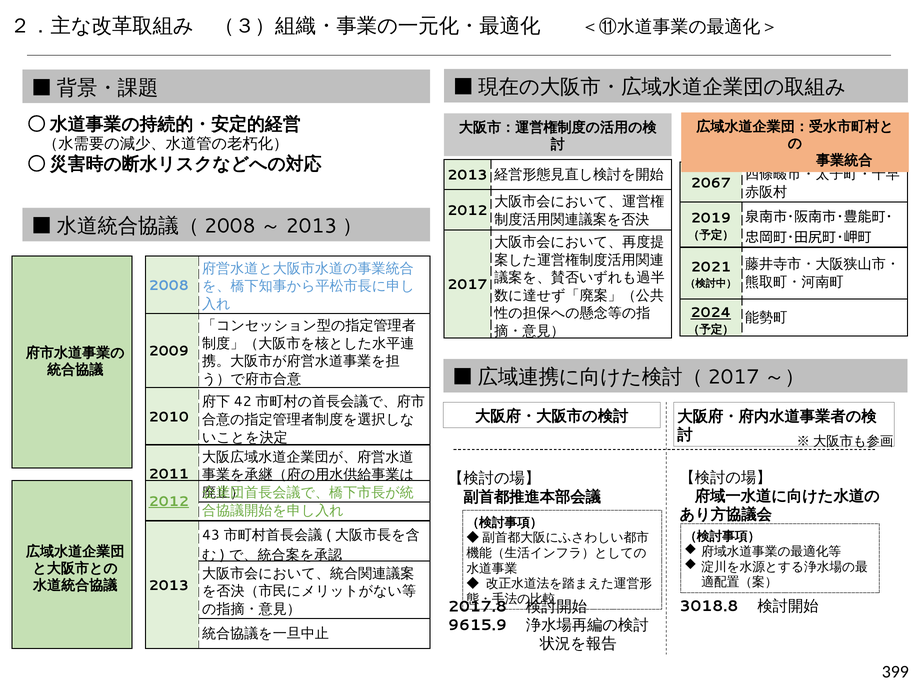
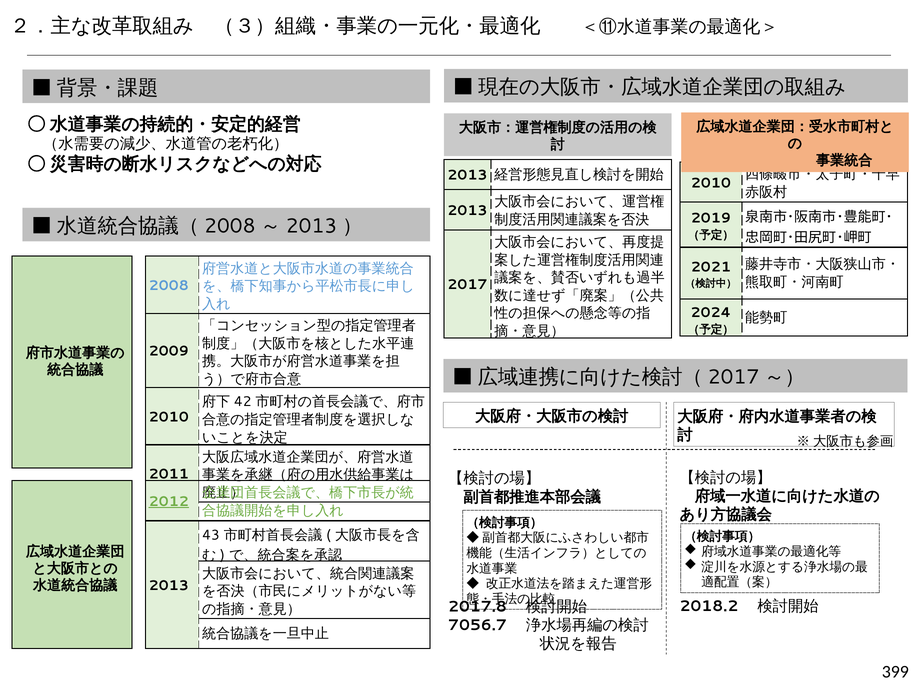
2067: 2067 -> 2010 (711, 183)
2012: 2012 -> 2013 (467, 210)
2024 underline: present -> none (711, 313)
3018.8: 3018.8 -> 2018.2 (709, 606)
9615.9: 9615.9 -> 7056.7 (477, 625)
